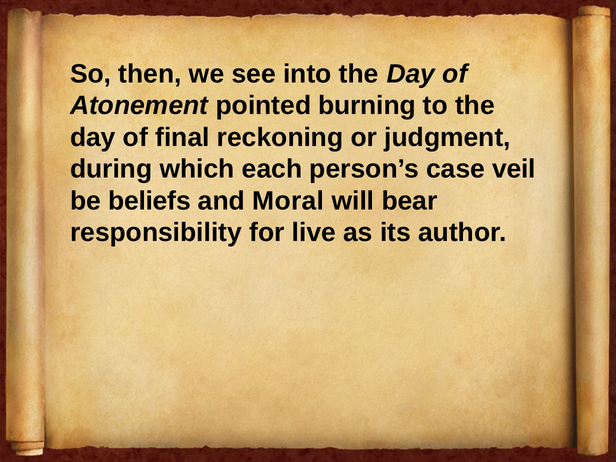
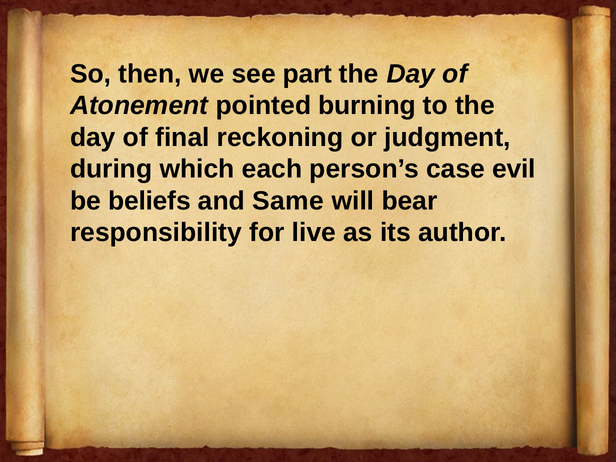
into: into -> part (307, 74)
veil: veil -> evil (514, 169)
Moral: Moral -> Same (288, 201)
